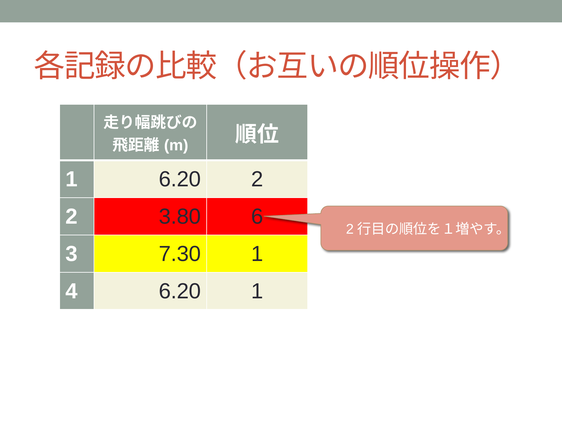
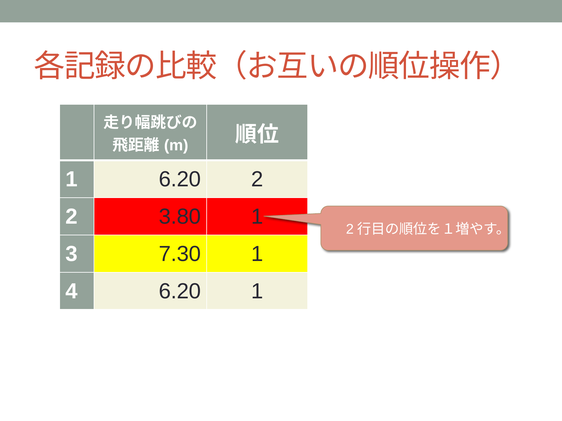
3.80 6: 6 -> 1 (257, 217)
